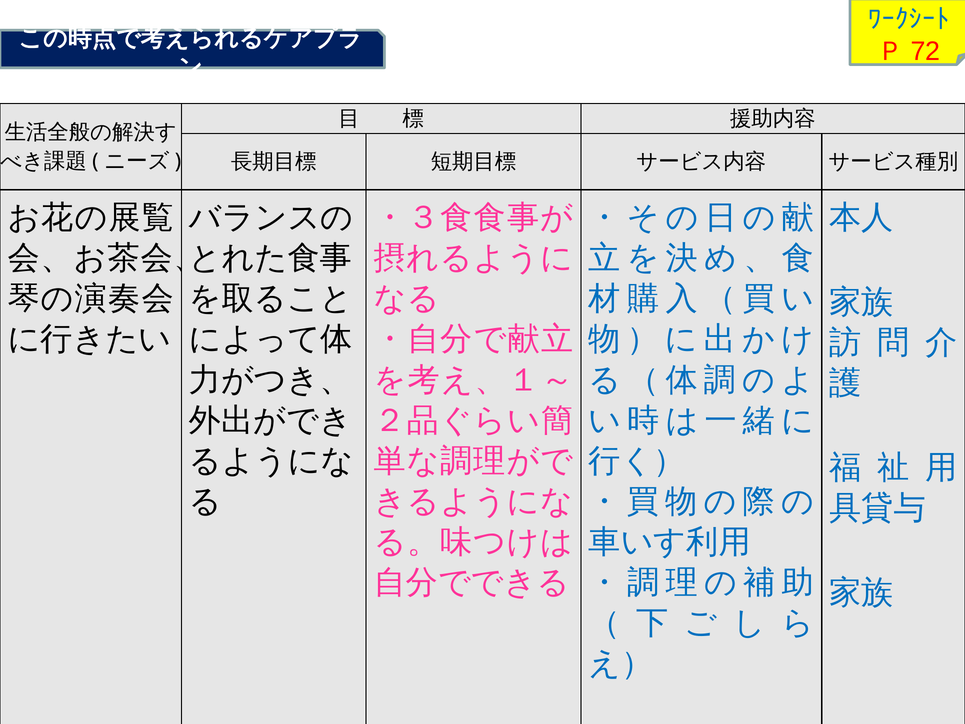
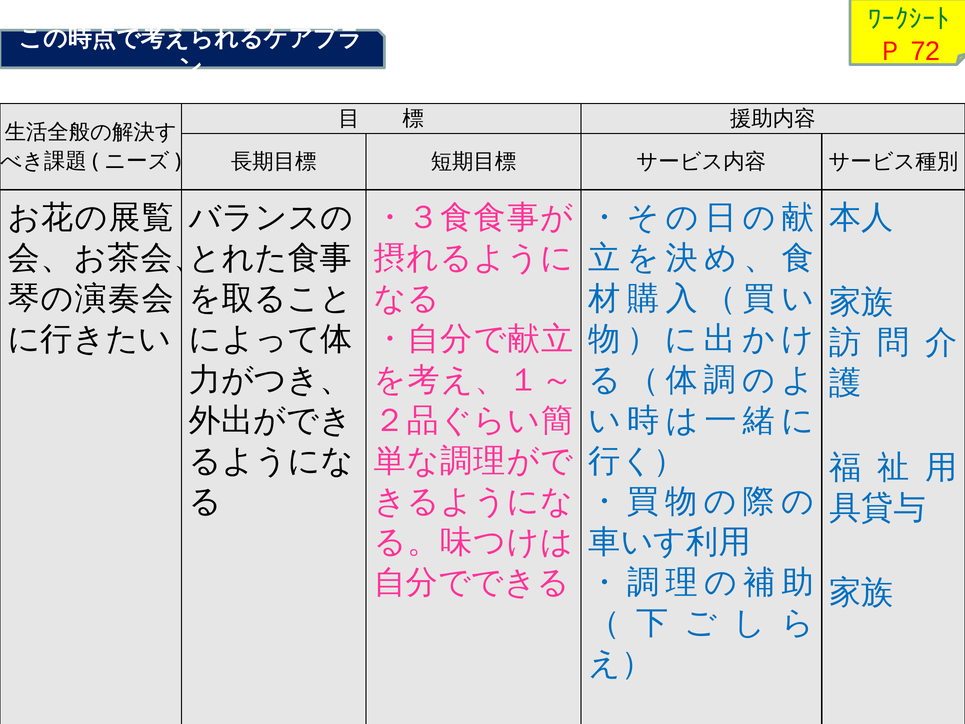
ﾜｰｸｼｰﾄ colour: blue -> green (909, 19)
